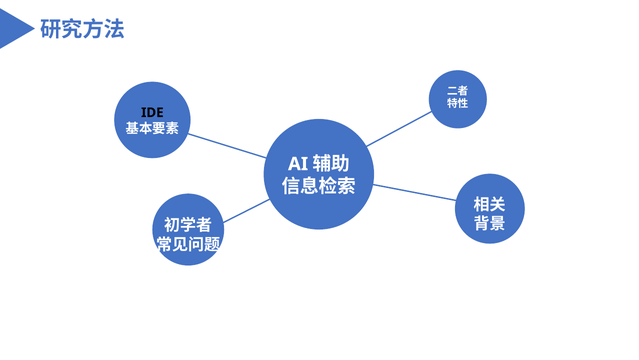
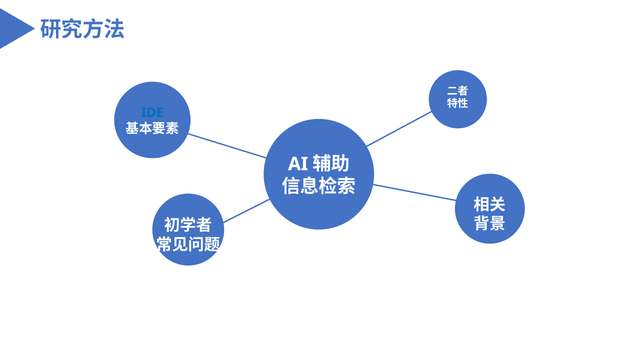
IDE colour: black -> blue (152, 112)
